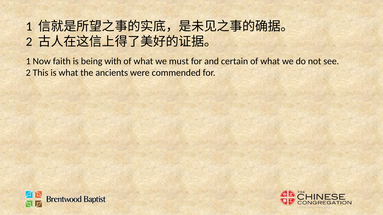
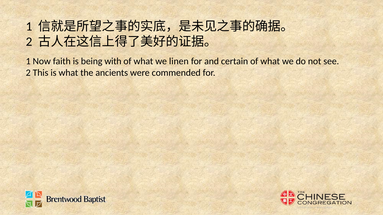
must: must -> linen (179, 61)
